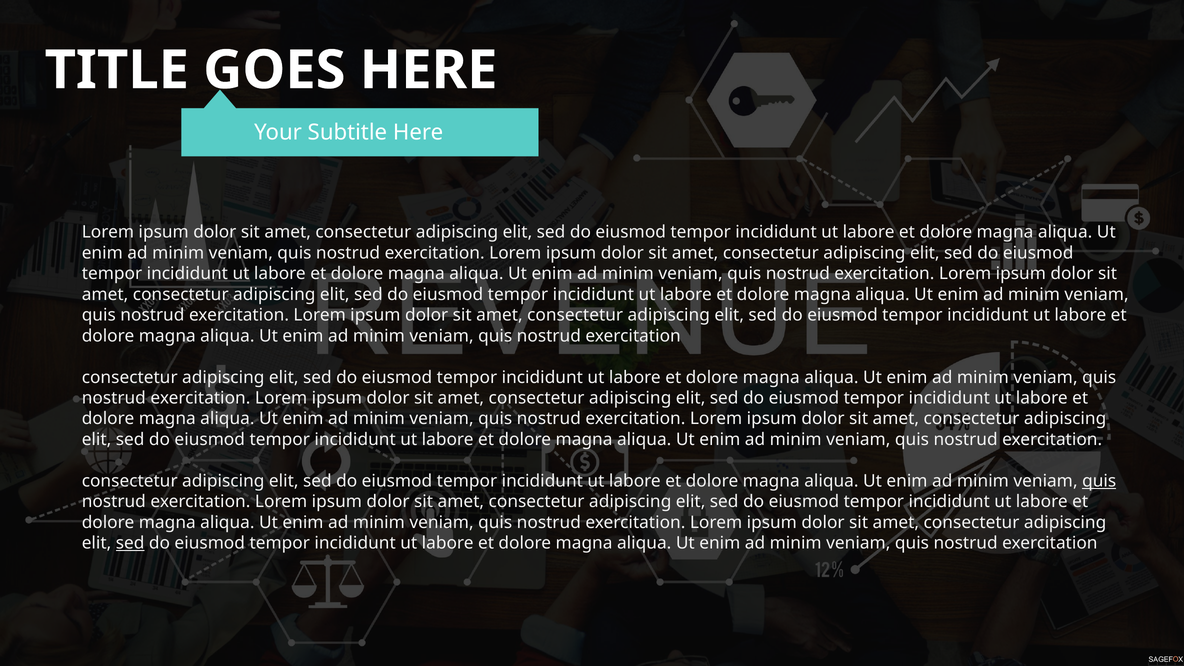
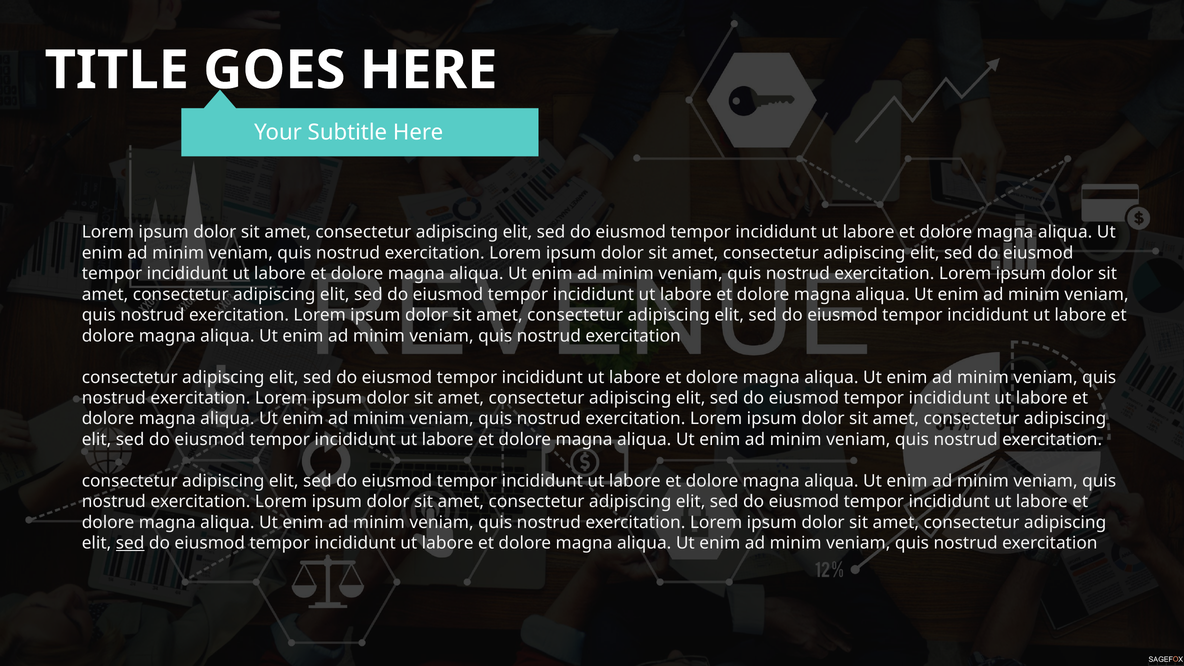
quis underline: present -> none (1099, 481)
